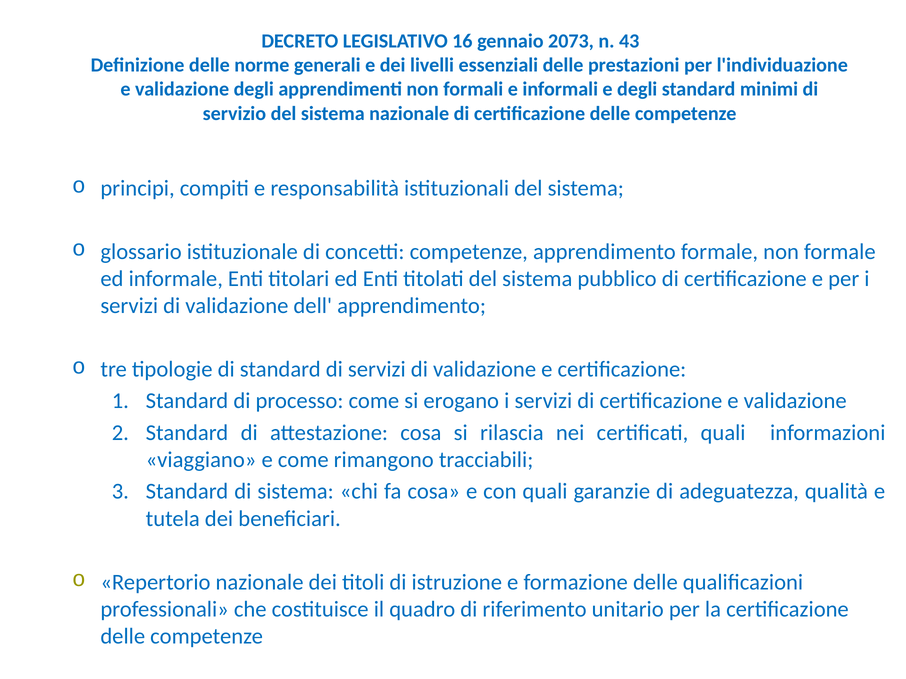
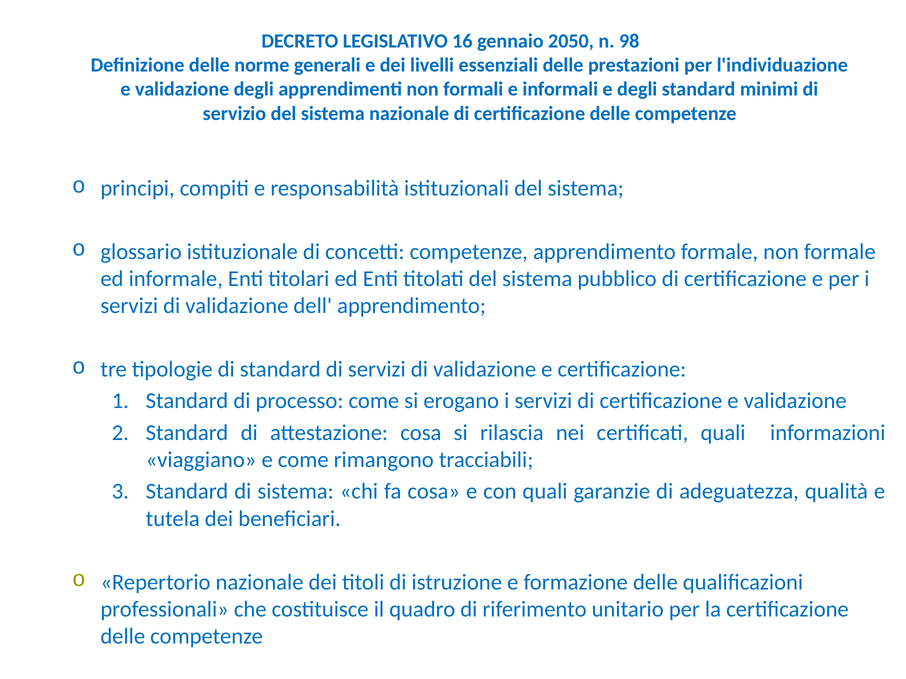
2073: 2073 -> 2050 (571, 41)
43: 43 -> 98 (629, 41)
